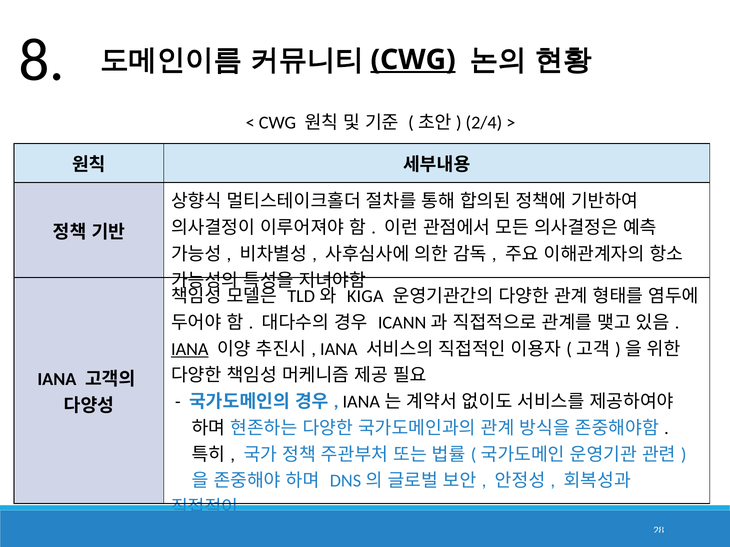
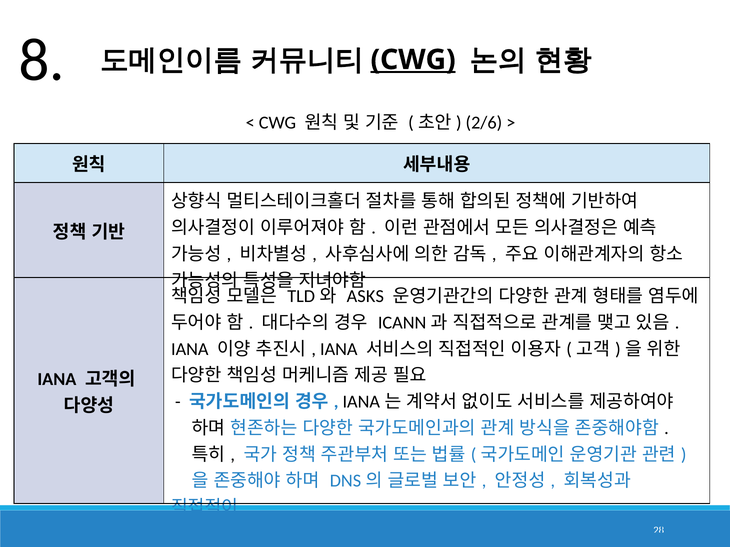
2/4: 2/4 -> 2/6 (484, 123)
KIGA: KIGA -> ASKS (365, 297)
IANA underline: present -> none (190, 349)
